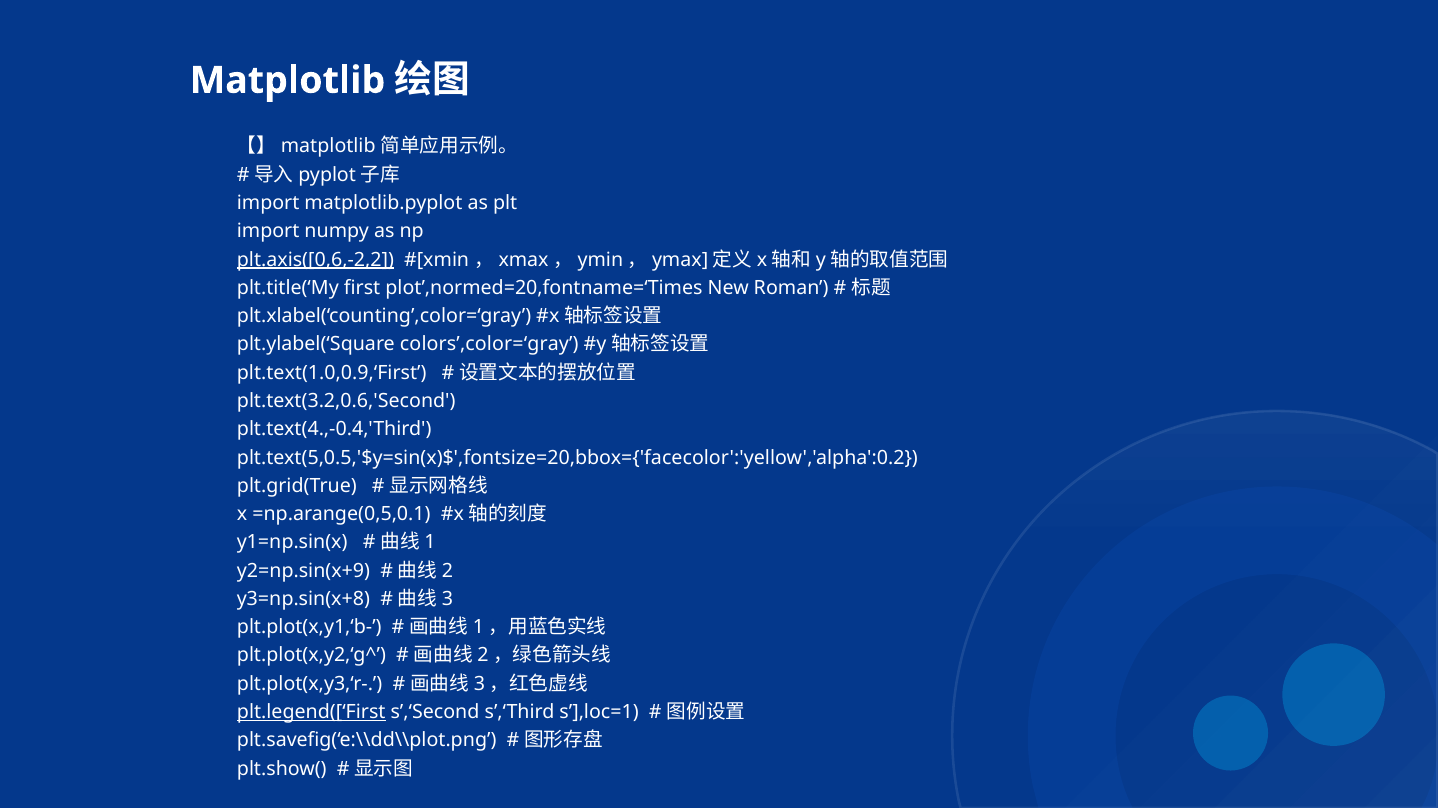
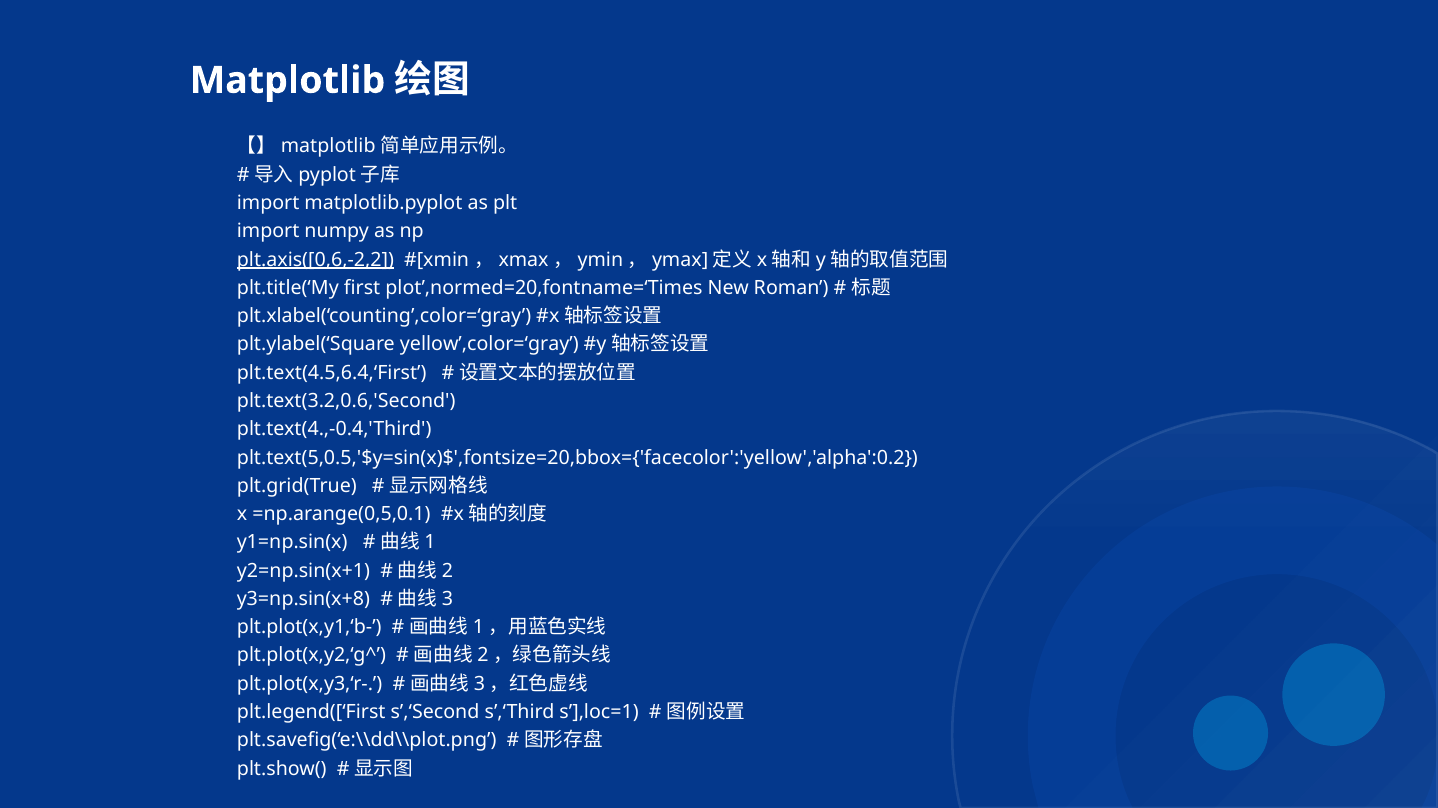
colors’,color=‘gray: colors’,color=‘gray -> yellow’,color=‘gray (489, 345)
plt.text(1.0,0.9,‘First: plt.text(1.0,0.9,‘First -> plt.text(4.5,6.4,‘First (332, 373)
y2=np.sin(x+9: y2=np.sin(x+9 -> y2=np.sin(x+1 (303, 571)
plt.legend([‘First underline: present -> none (311, 712)
